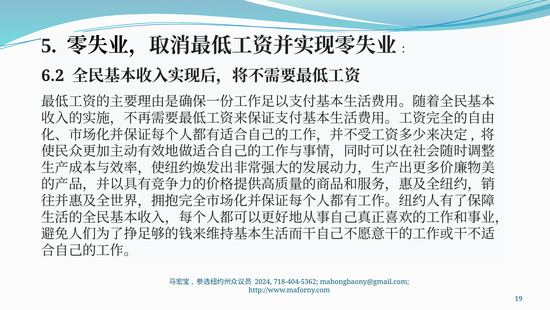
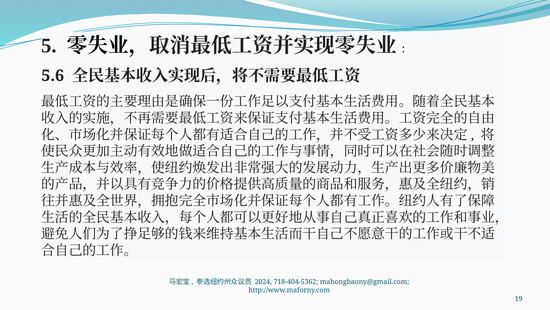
6.2: 6.2 -> 5.6 (53, 76)
